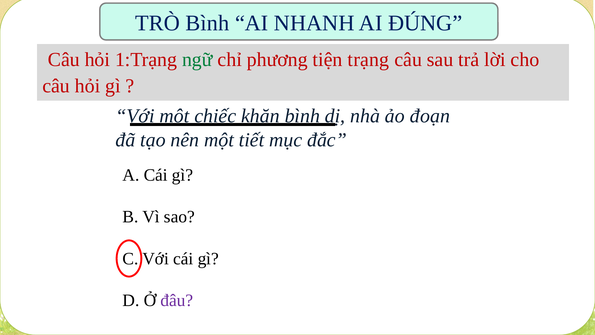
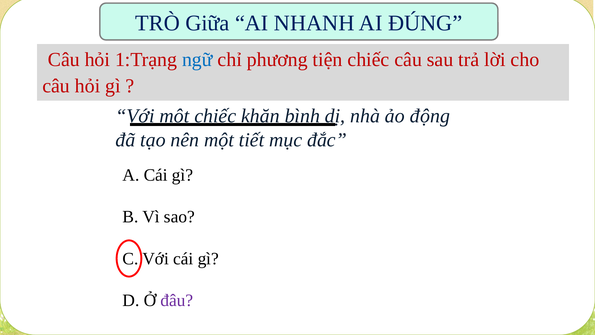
TRÒ Bình: Bình -> Giữa (207, 23)
ngữ colour: green -> blue (197, 60)
tiện trạng: trạng -> chiếc (369, 60)
đoạn: đoạn -> động (430, 116)
